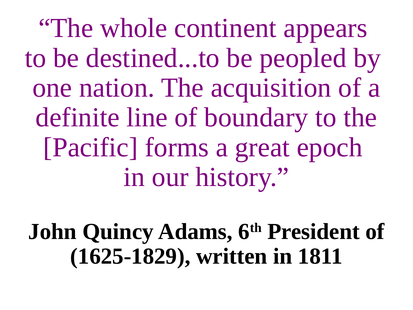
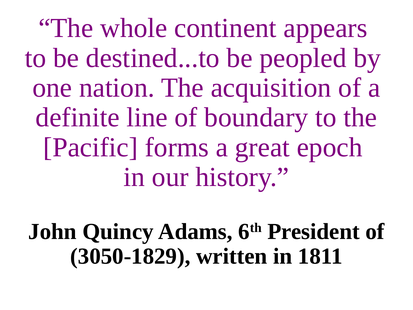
1625-1829: 1625-1829 -> 3050-1829 (130, 256)
